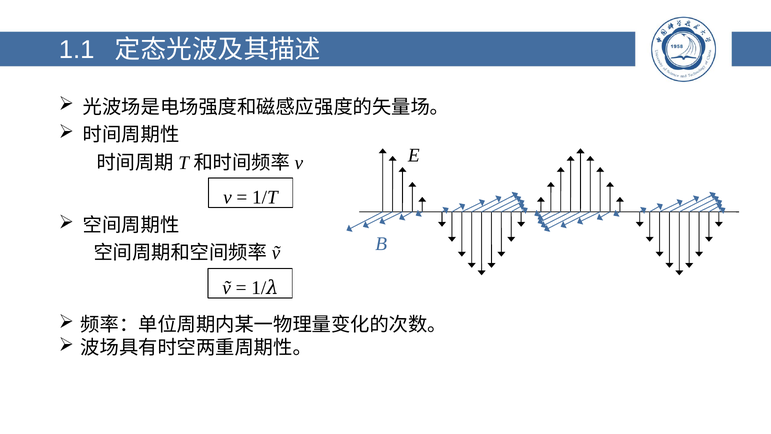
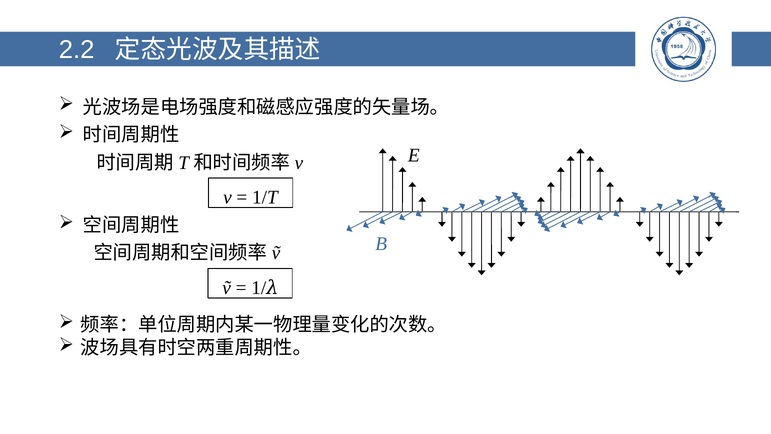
1.1: 1.1 -> 2.2 (77, 50)
